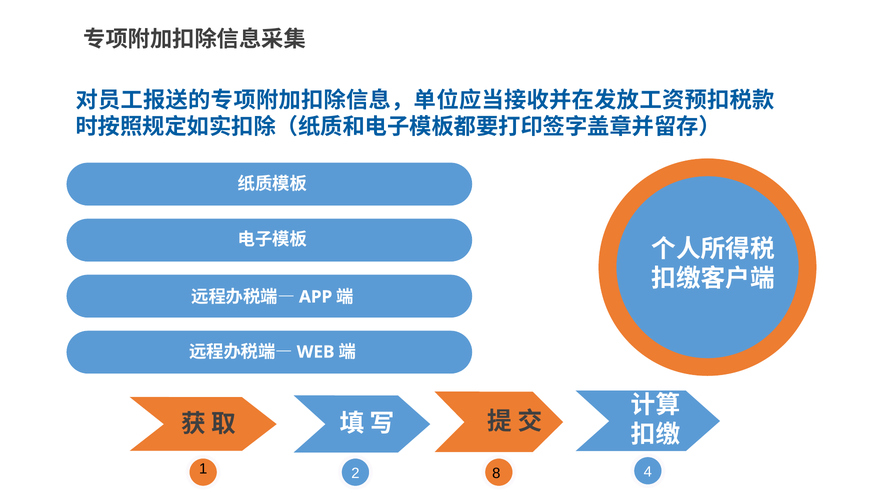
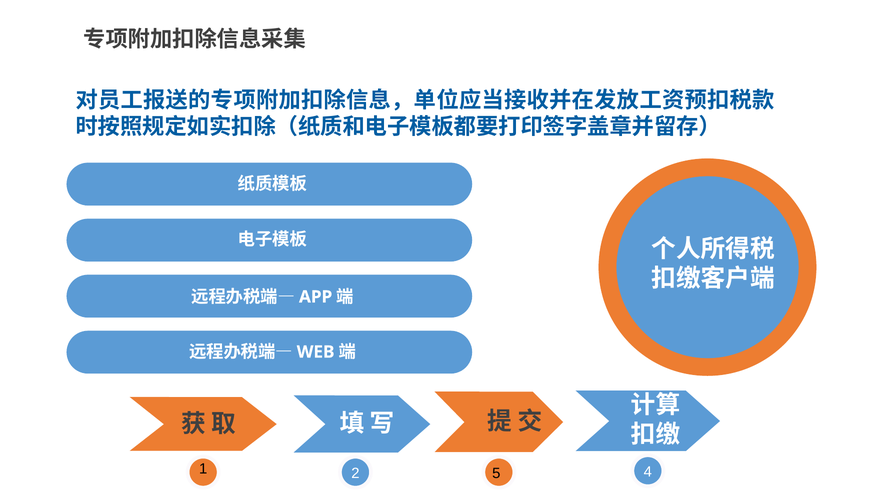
8: 8 -> 5 (496, 474)
